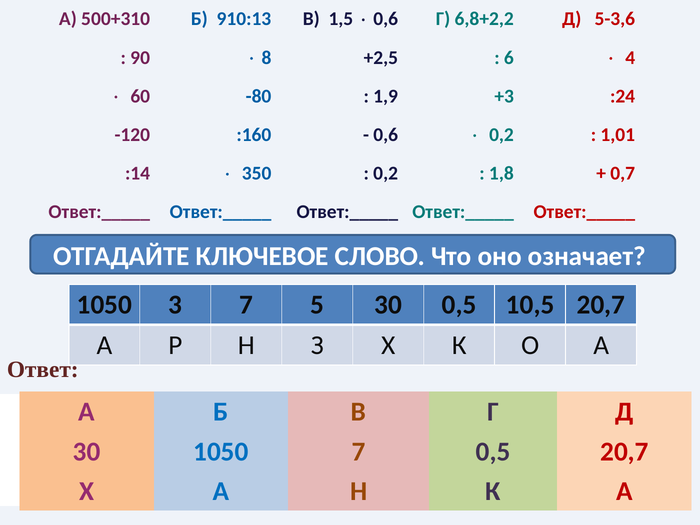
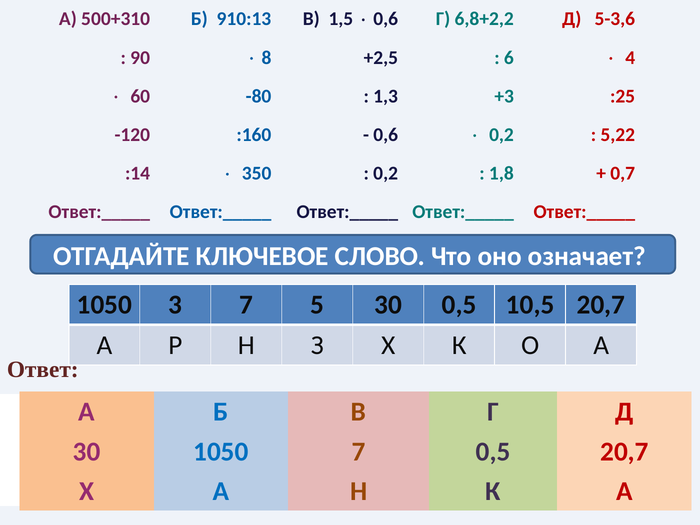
1,9: 1,9 -> 1,3 (386, 96)
:24: :24 -> :25 (623, 96)
1,01: 1,01 -> 5,22 (618, 135)
